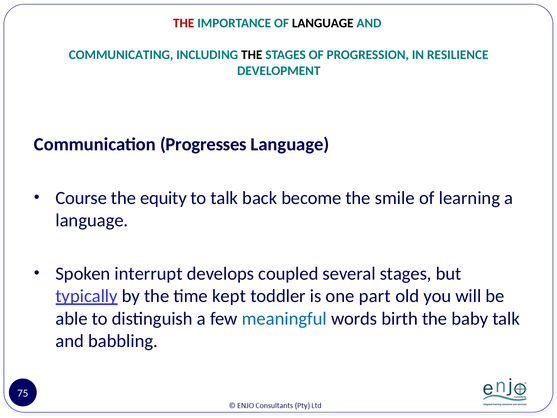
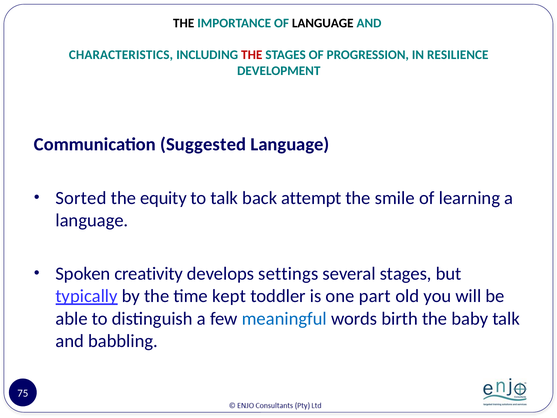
THE colour: red -> black (184, 23)
COMMUNICATING: COMMUNICATING -> CHARACTERISTICS (121, 55)
THE colour: black -> red (252, 55)
Progresses: Progresses -> Suggested (203, 144)
Course: Course -> Sorted (81, 198)
become: become -> attempt (311, 198)
interrupt: interrupt -> creativity (149, 274)
coupled: coupled -> settings (288, 274)
